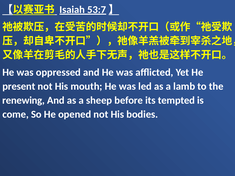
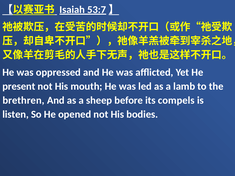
renewing: renewing -> brethren (23, 100)
tempted: tempted -> compels (176, 100)
come: come -> listen (16, 114)
